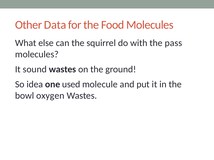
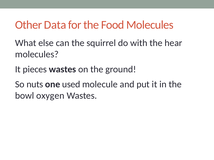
pass: pass -> hear (173, 43)
sound: sound -> pieces (35, 70)
idea: idea -> nuts (35, 84)
